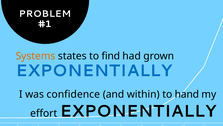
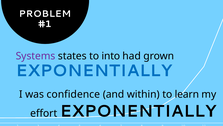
Systems colour: orange -> purple (35, 56)
find: find -> into (111, 56)
hand: hand -> learn (187, 94)
